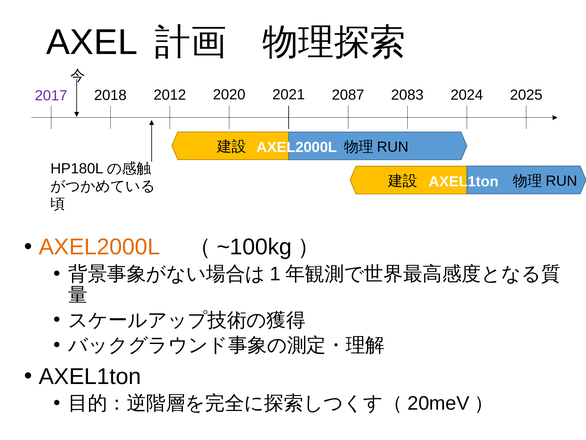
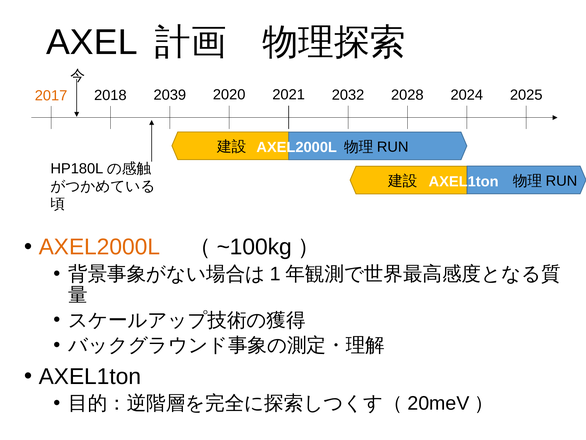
2083: 2083 -> 2028 (407, 95)
2017 colour: purple -> orange (51, 96)
2012: 2012 -> 2039 (170, 95)
2087: 2087 -> 2032 (348, 95)
